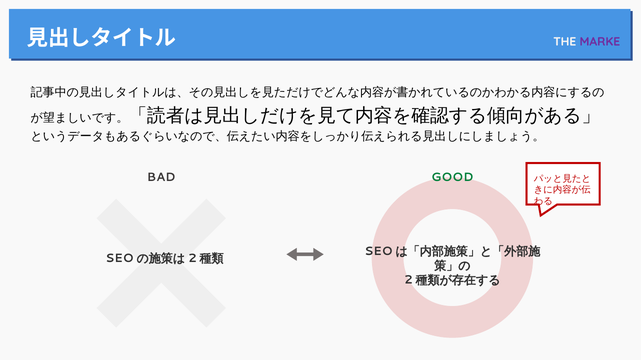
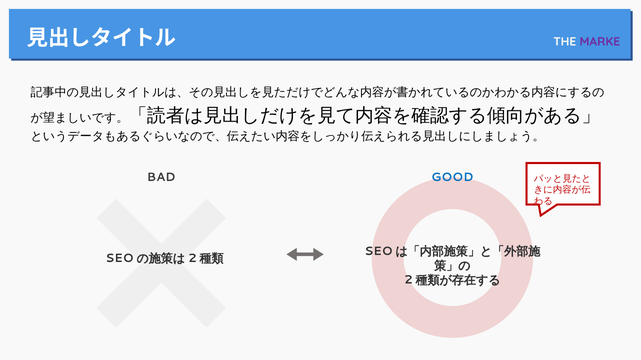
GOOD colour: green -> blue (452, 178)
